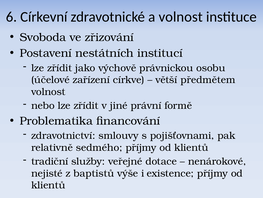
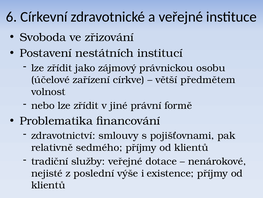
a volnost: volnost -> veřejné (181, 17)
výchově: výchově -> zájmový (117, 68)
baptistů: baptistů -> poslední (94, 173)
